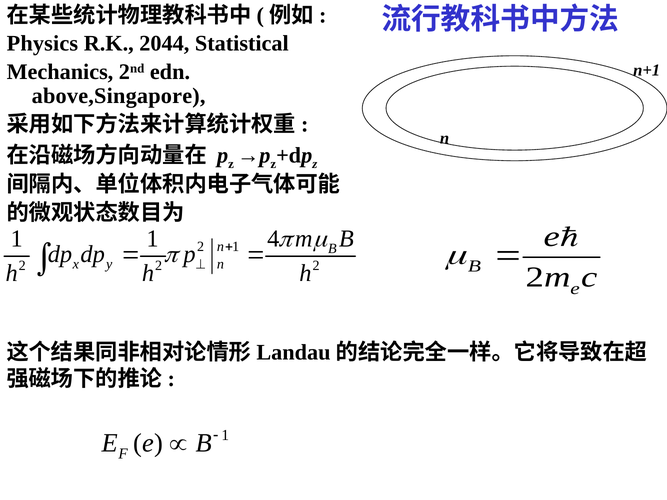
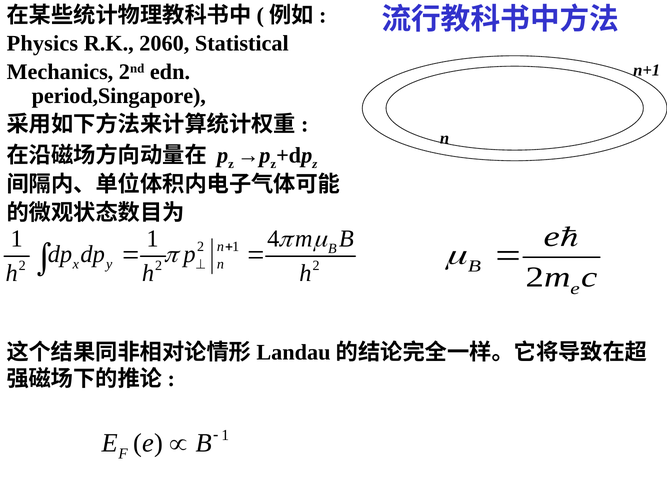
2044: 2044 -> 2060 (164, 44)
above,Singapore: above,Singapore -> period,Singapore (119, 96)
